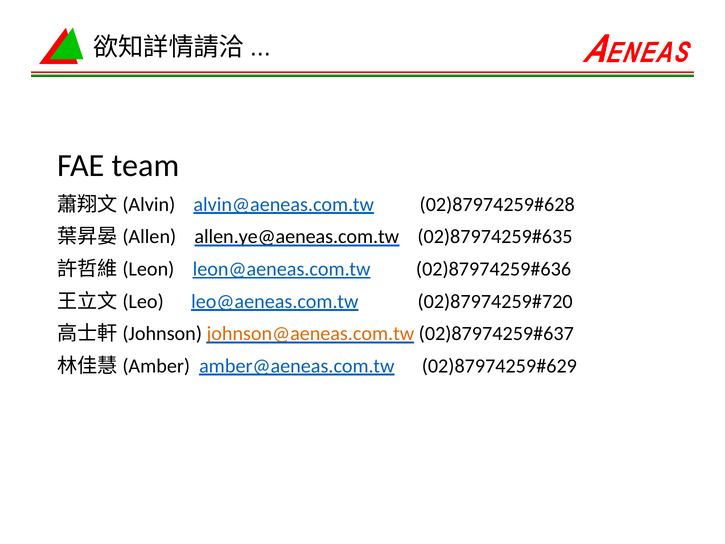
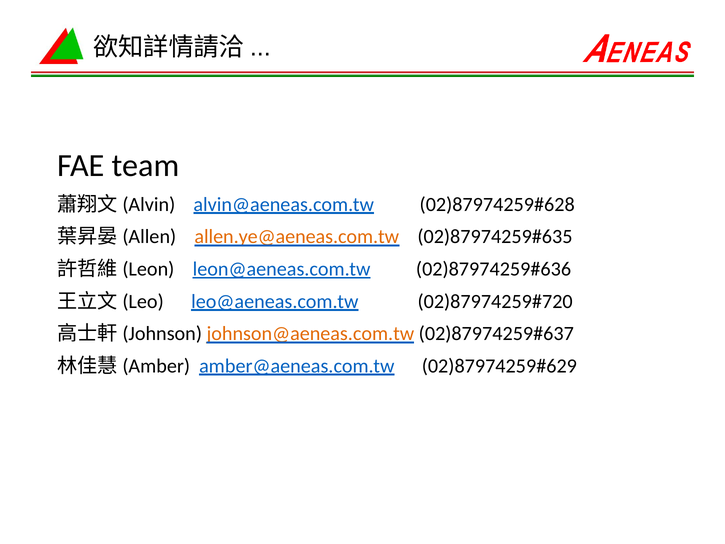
allen.ye@aeneas.com.tw colour: black -> orange (297, 237)
